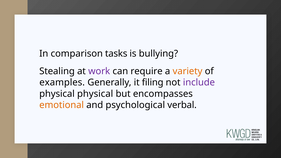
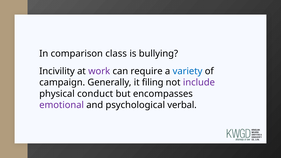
tasks: tasks -> class (116, 54)
Stealing: Stealing -> Incivility (57, 71)
variety colour: orange -> blue (188, 71)
examples: examples -> campaign (62, 83)
physical physical: physical -> conduct (95, 94)
emotional colour: orange -> purple (62, 105)
